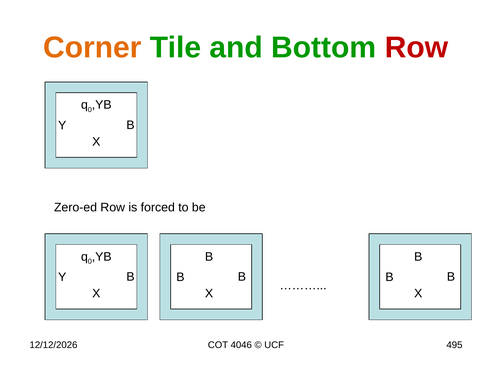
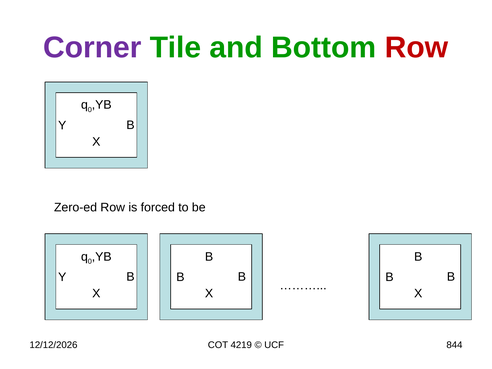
Corner colour: orange -> purple (92, 48)
4046: 4046 -> 4219 (241, 345)
495: 495 -> 844 (454, 345)
